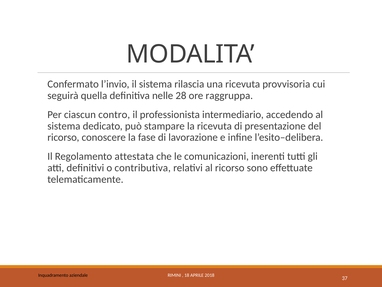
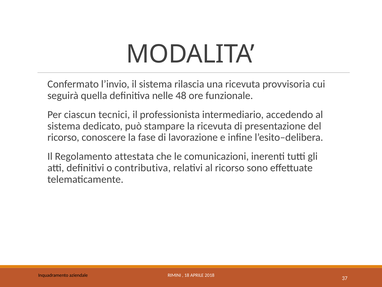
28: 28 -> 48 (181, 95)
raggruppa: raggruppa -> funzionale (229, 95)
contro: contro -> tecnici (114, 114)
